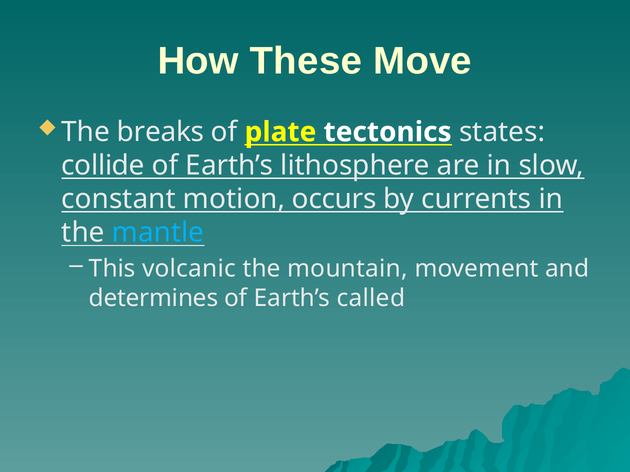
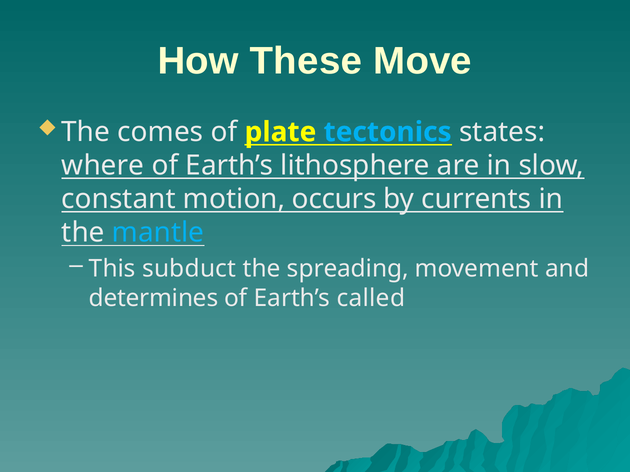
breaks: breaks -> comes (160, 132)
tectonics colour: white -> light blue (388, 132)
collide: collide -> where (103, 166)
volcanic: volcanic -> subduct (189, 269)
mountain: mountain -> spreading (348, 269)
